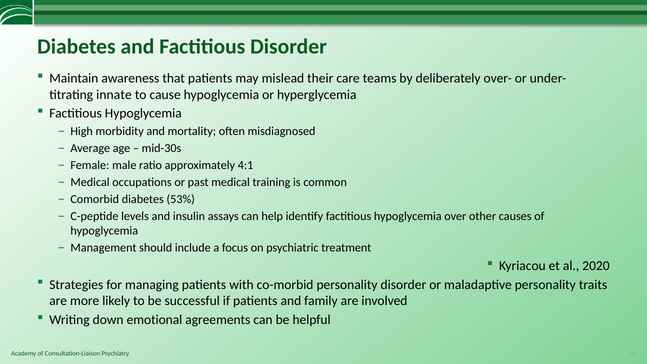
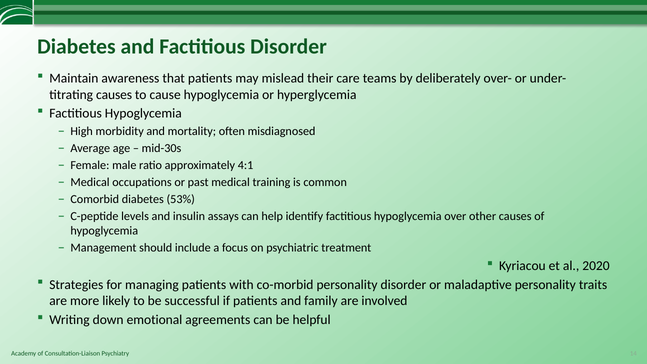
innate: innate -> causes (114, 95)
